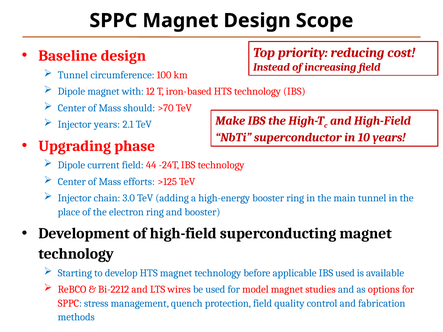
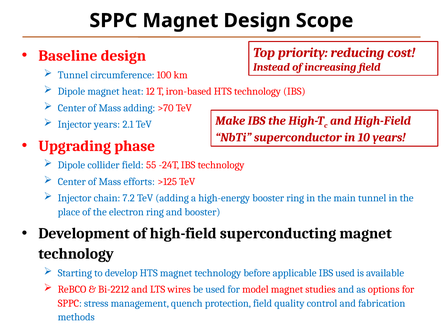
with: with -> heat (133, 91)
Mass should: should -> adding (139, 108)
current: current -> collider (103, 165)
44: 44 -> 55 (151, 165)
3.0: 3.0 -> 7.2 (129, 198)
